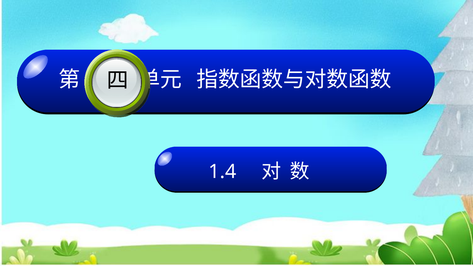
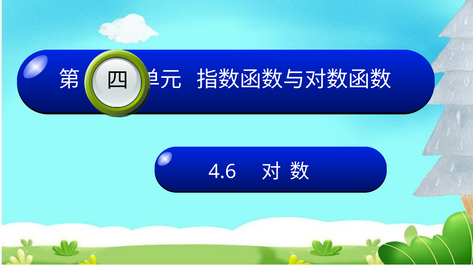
1.4: 1.4 -> 4.6 (222, 172)
